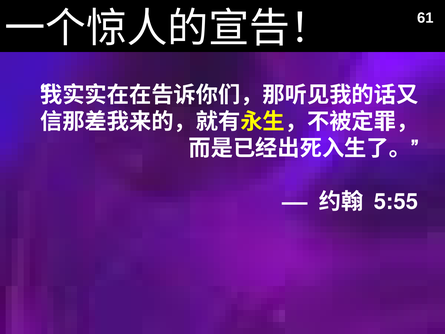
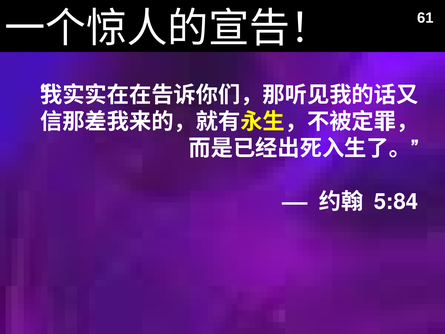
5:55: 5:55 -> 5:84 (396, 202)
